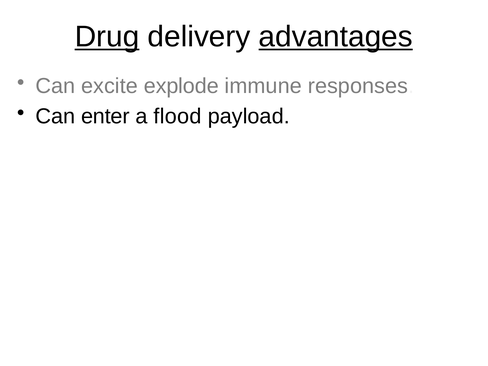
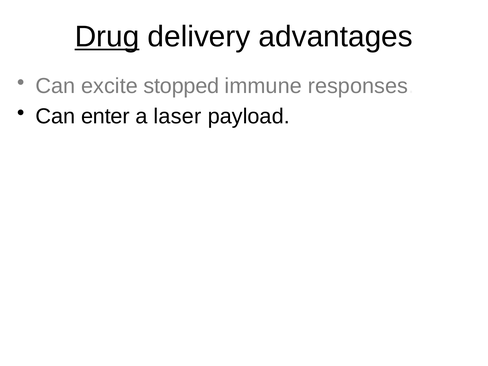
advantages underline: present -> none (336, 37)
explode: explode -> stopped (181, 86)
flood: flood -> laser (178, 116)
